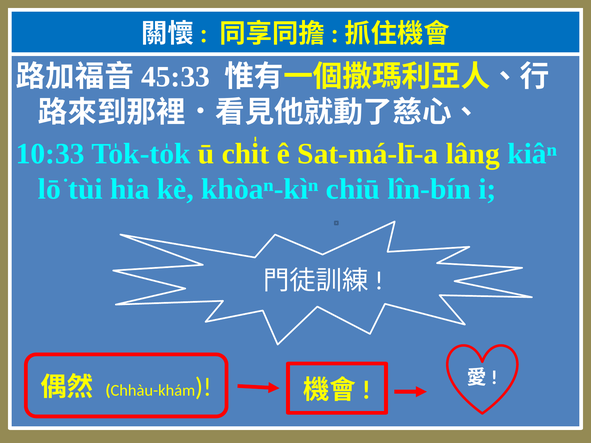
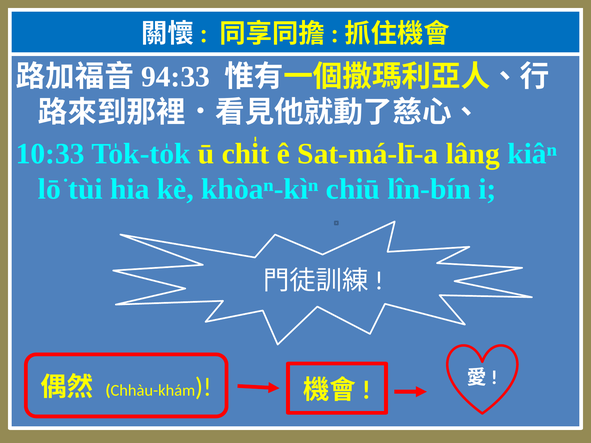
45:33: 45:33 -> 94:33 (175, 77)
